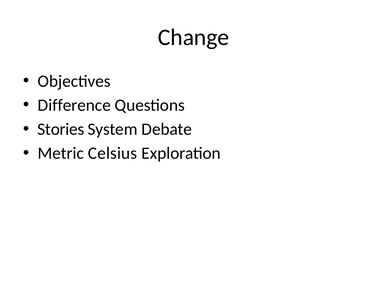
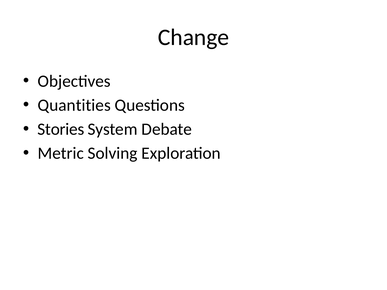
Difference: Difference -> Quantities (74, 105)
Celsius: Celsius -> Solving (113, 153)
